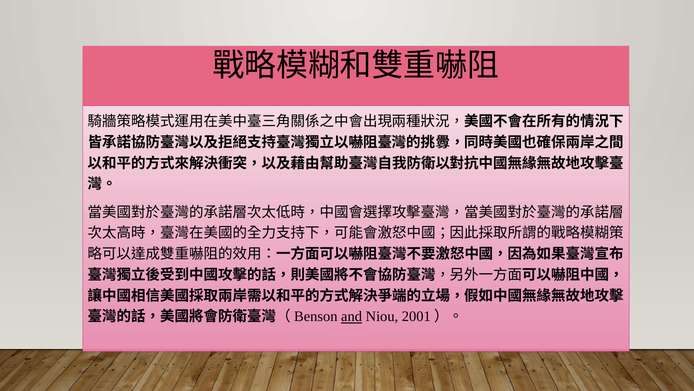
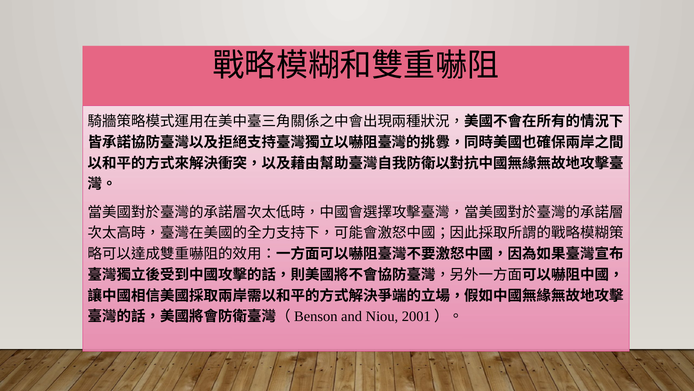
and underline: present -> none (352, 316)
